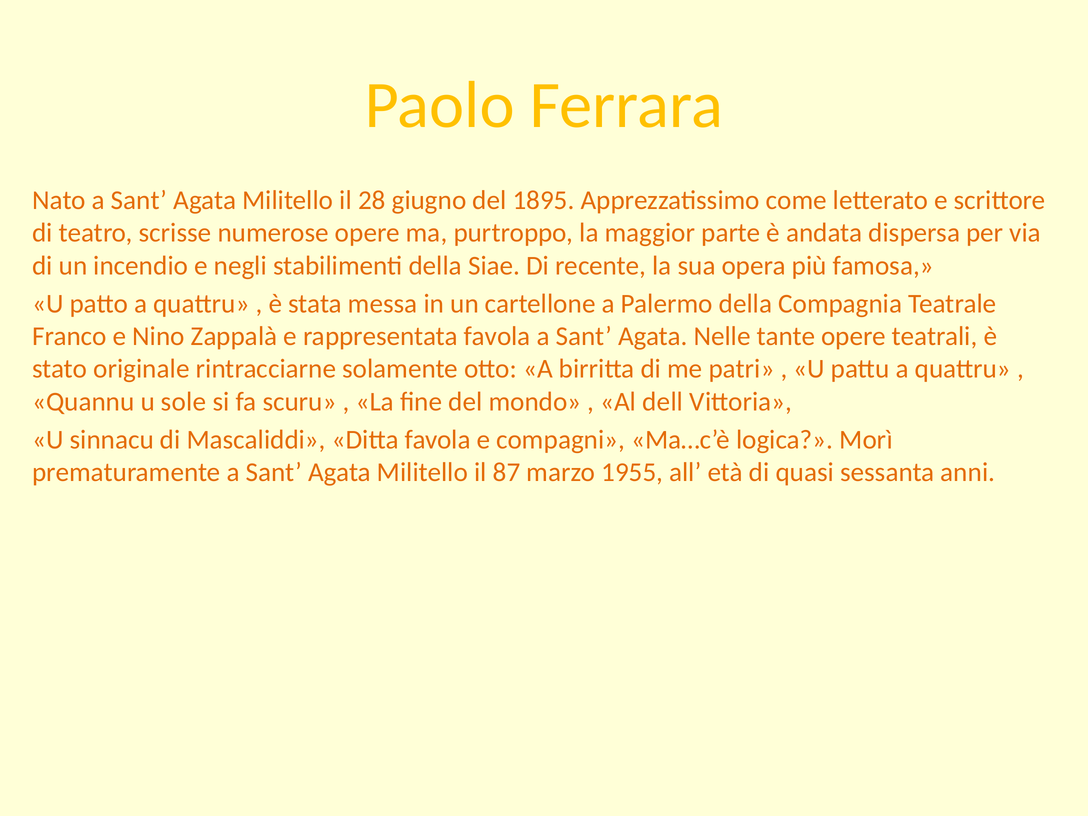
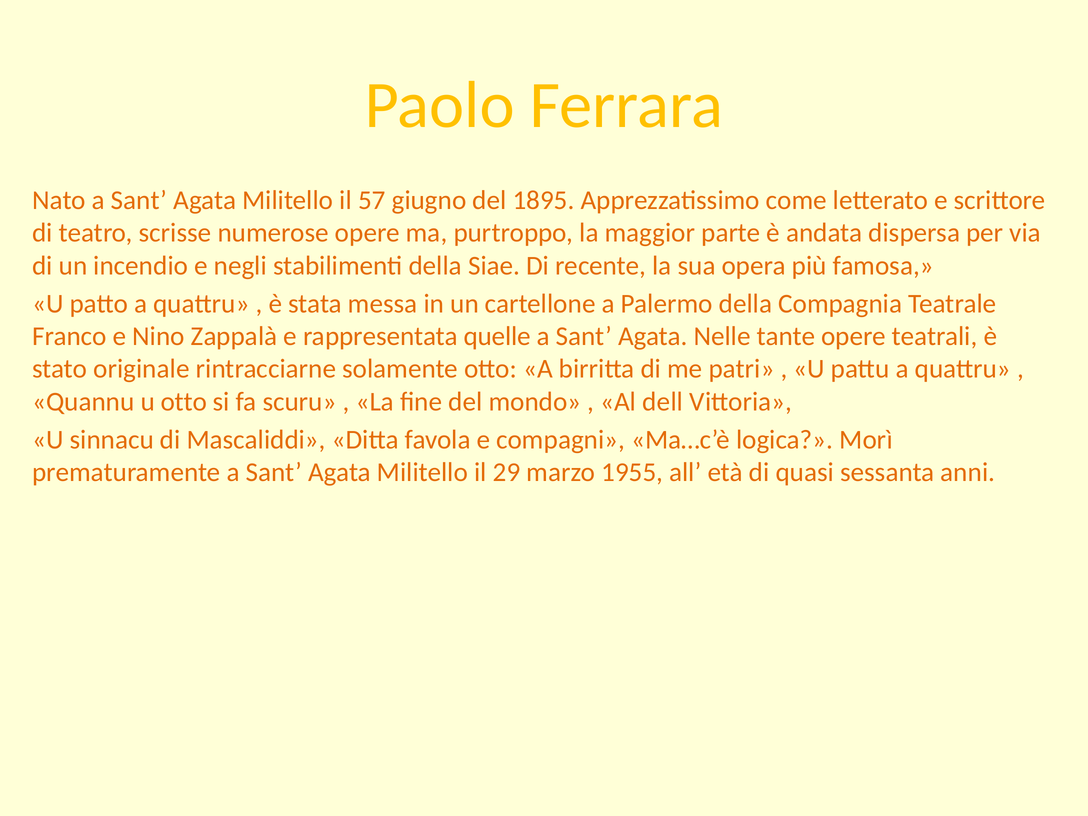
28: 28 -> 57 (372, 200)
rappresentata favola: favola -> quelle (497, 336)
u sole: sole -> otto (184, 402)
87: 87 -> 29 (507, 472)
